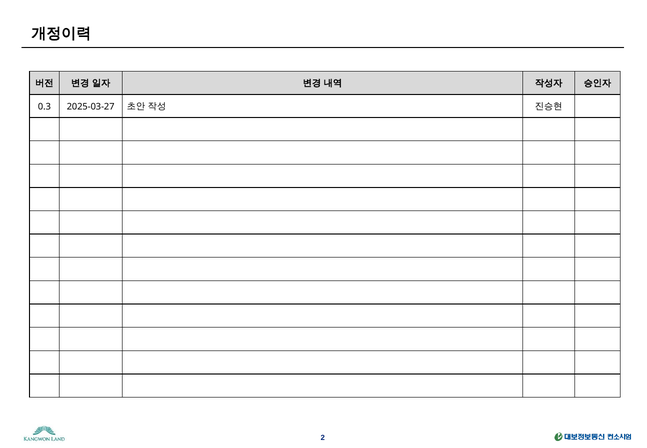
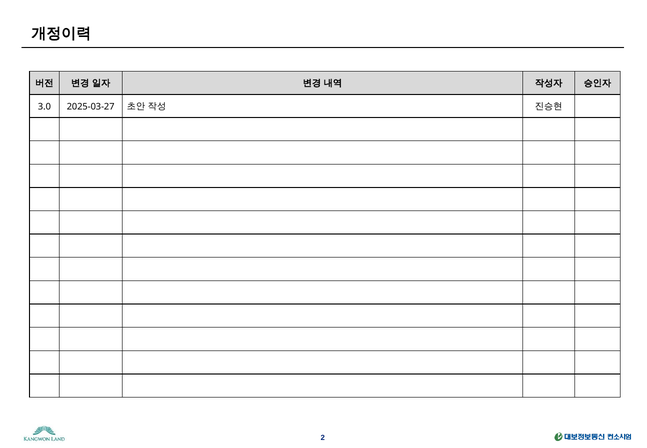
0.3: 0.3 -> 3.0 (44, 106)
